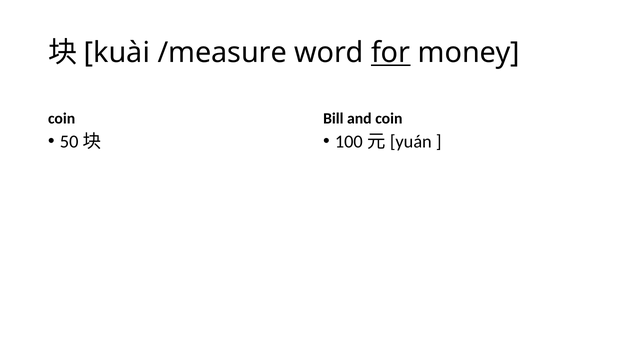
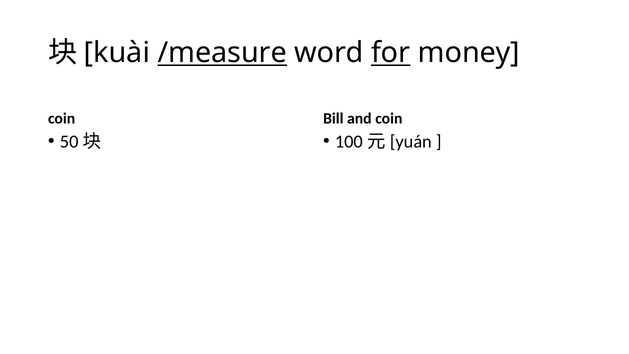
/measure underline: none -> present (222, 53)
